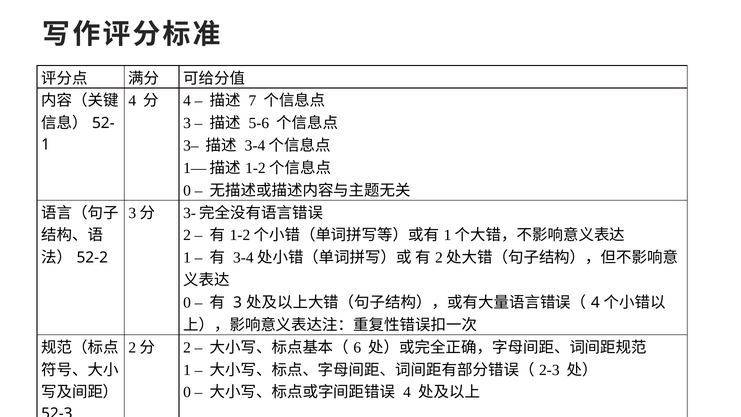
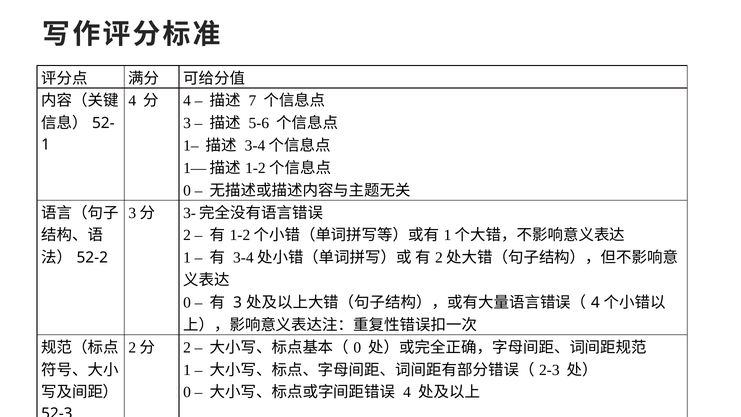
3–: 3– -> 1– (191, 146)
6: 6 -> 0 (357, 347)
